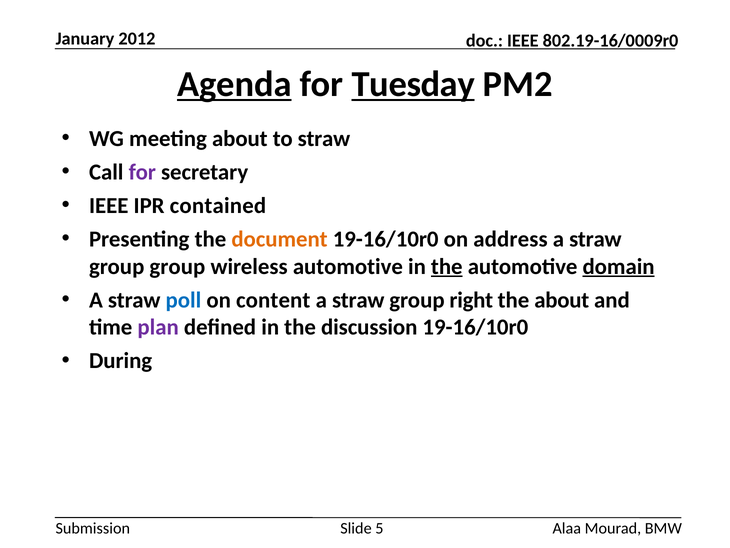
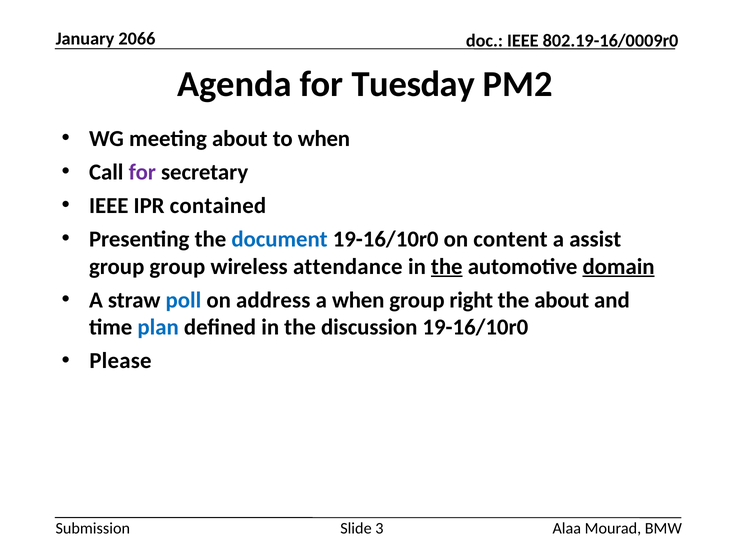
2012: 2012 -> 2066 (137, 39)
Agenda underline: present -> none (234, 84)
Tuesday underline: present -> none (413, 84)
to straw: straw -> when (324, 139)
document colour: orange -> blue (280, 239)
address: address -> content (510, 239)
straw: straw -> assist (595, 239)
wireless automotive: automotive -> attendance (348, 266)
content: content -> address (273, 300)
straw: straw -> when (358, 300)
plan colour: purple -> blue (158, 327)
During: During -> Please (120, 361)
5: 5 -> 3 (379, 528)
